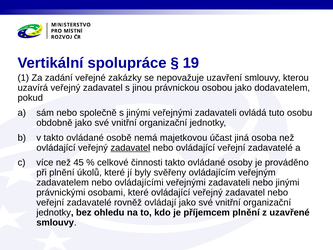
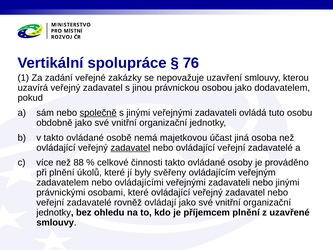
19: 19 -> 76 (191, 63)
společně underline: none -> present (98, 113)
45: 45 -> 88 (79, 163)
